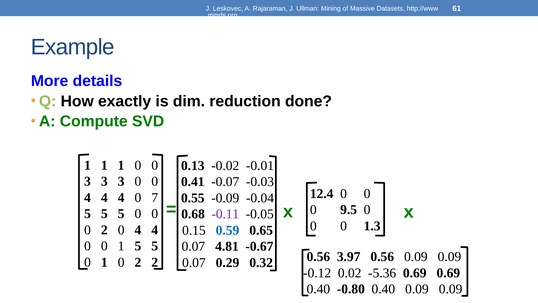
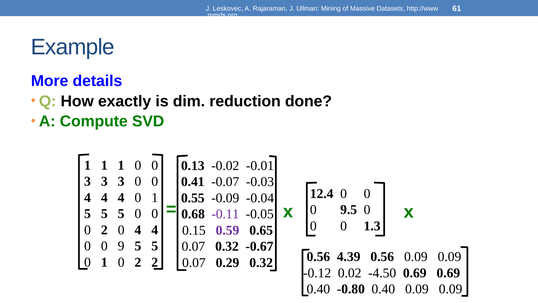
4 0 7: 7 -> 1 (155, 197)
0.59 colour: blue -> purple (228, 230)
0 0 1: 1 -> 9 (121, 246)
0.07 4.81: 4.81 -> 0.32 (227, 246)
3.97: 3.97 -> 4.39 (349, 256)
-5.36: -5.36 -> -4.50 (382, 273)
